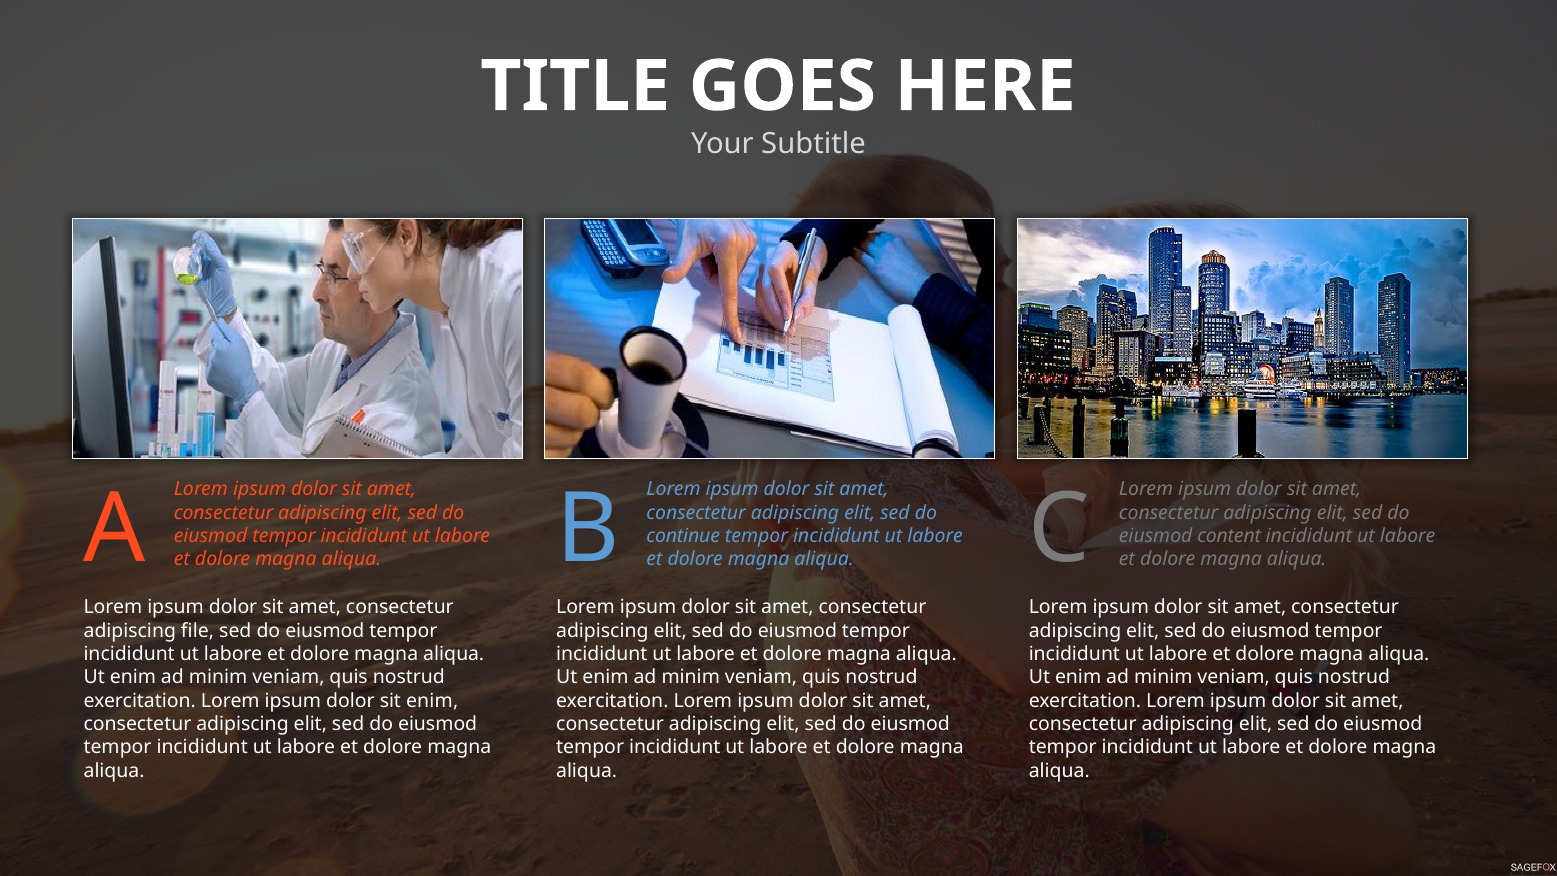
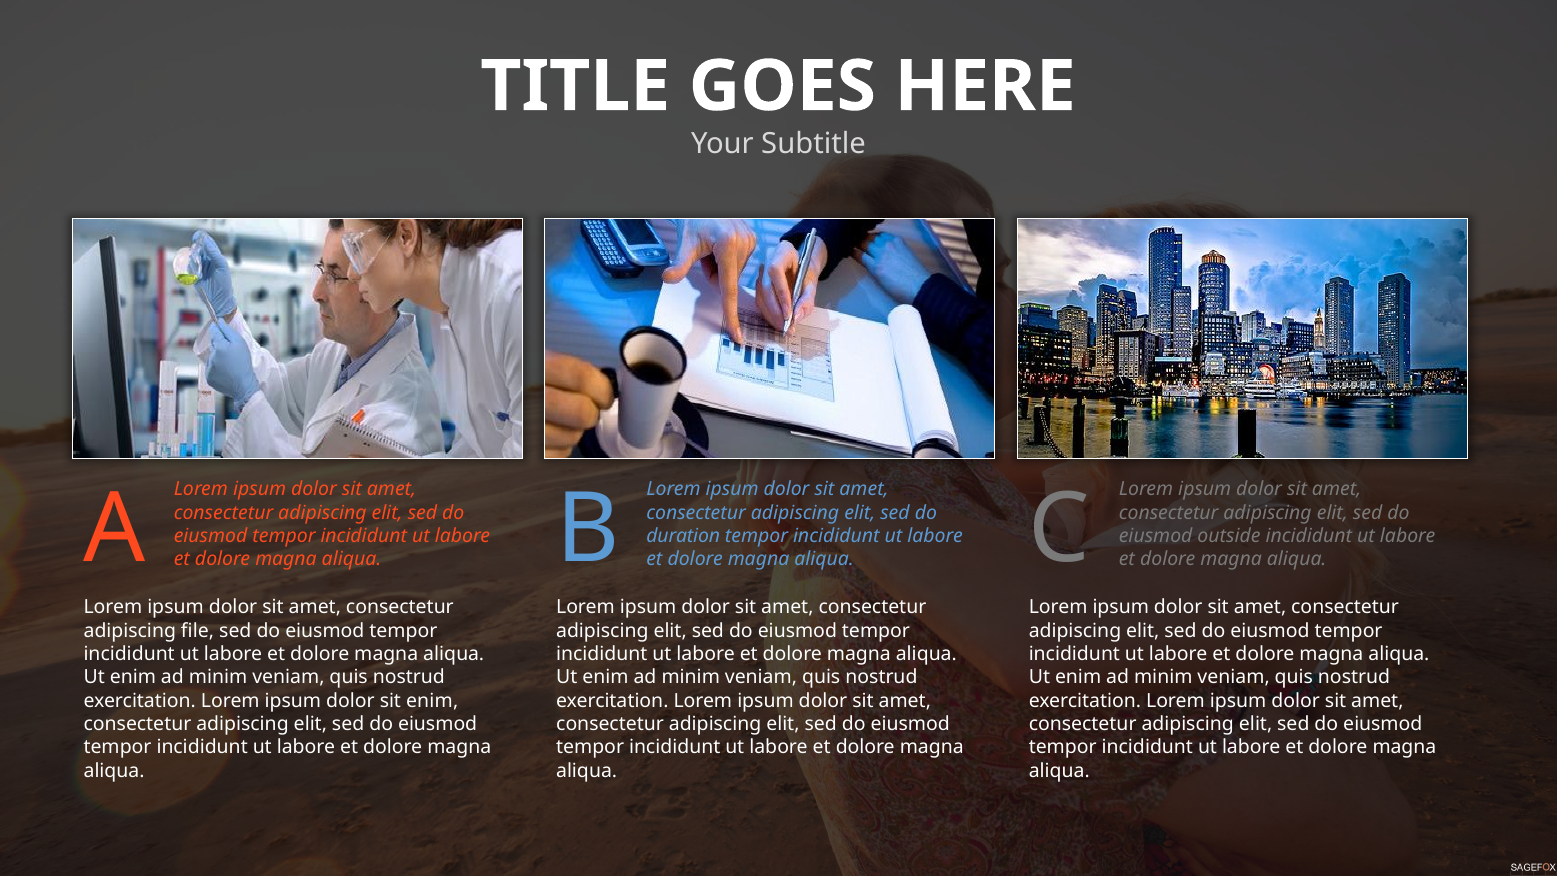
continue: continue -> duration (683, 536)
content: content -> outside (1229, 536)
